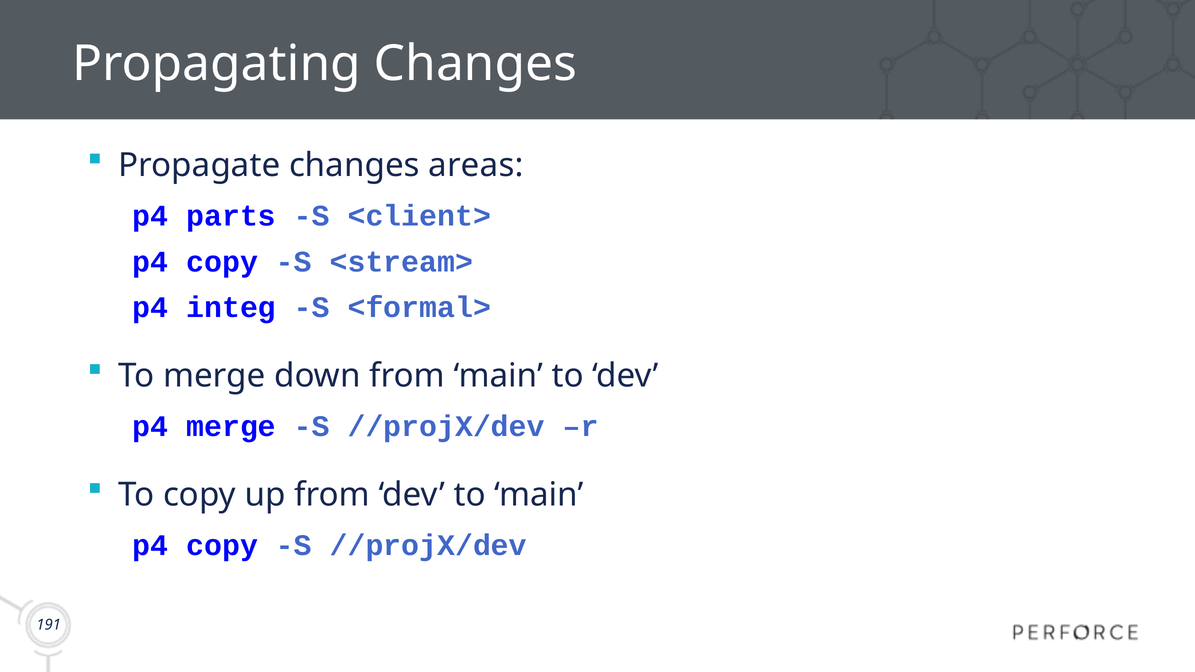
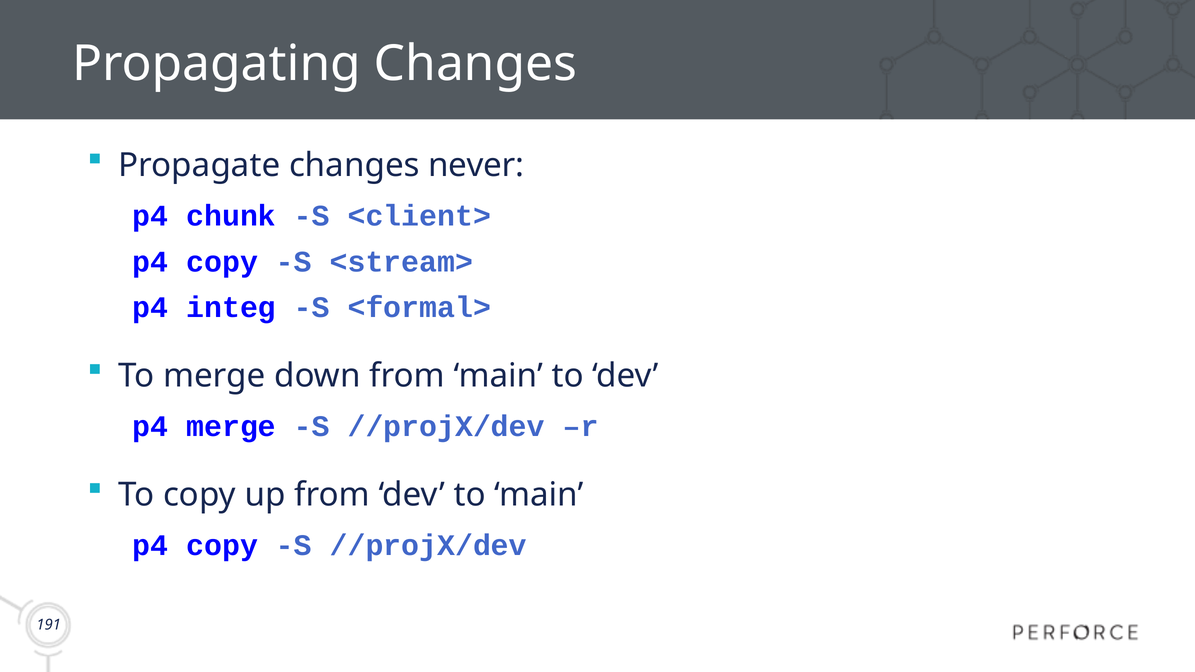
areas: areas -> never (476, 165)
parts: parts -> chunk (231, 216)
